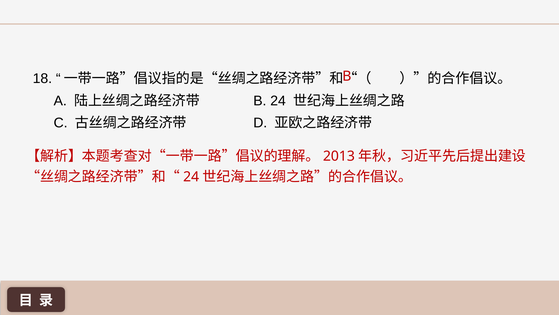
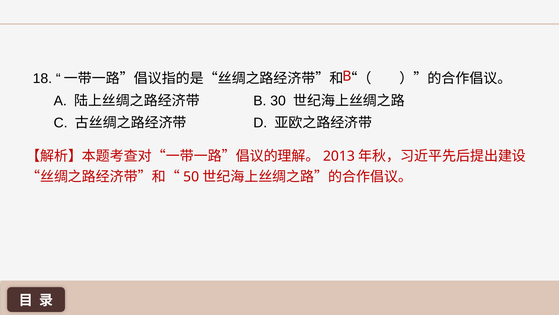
B 24: 24 -> 30 (278, 101)
24: 24 -> 50 (191, 177)
